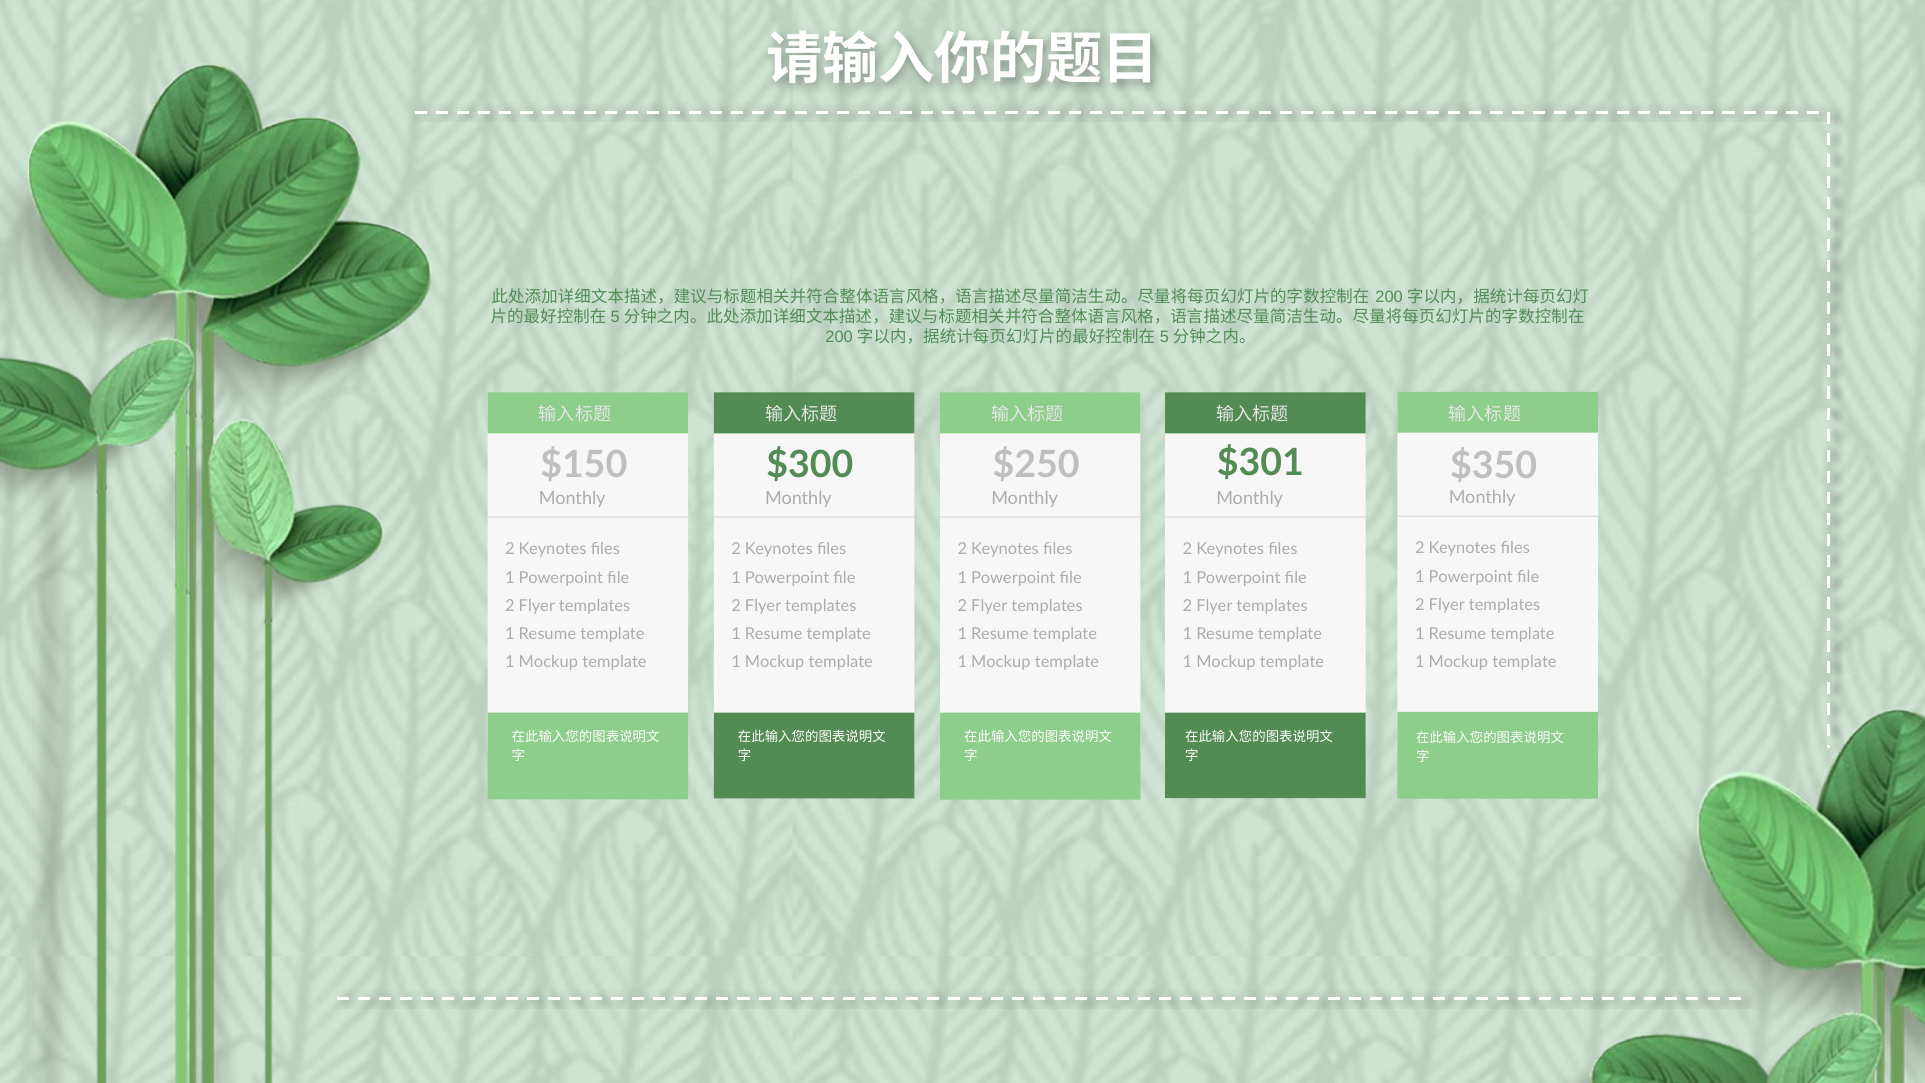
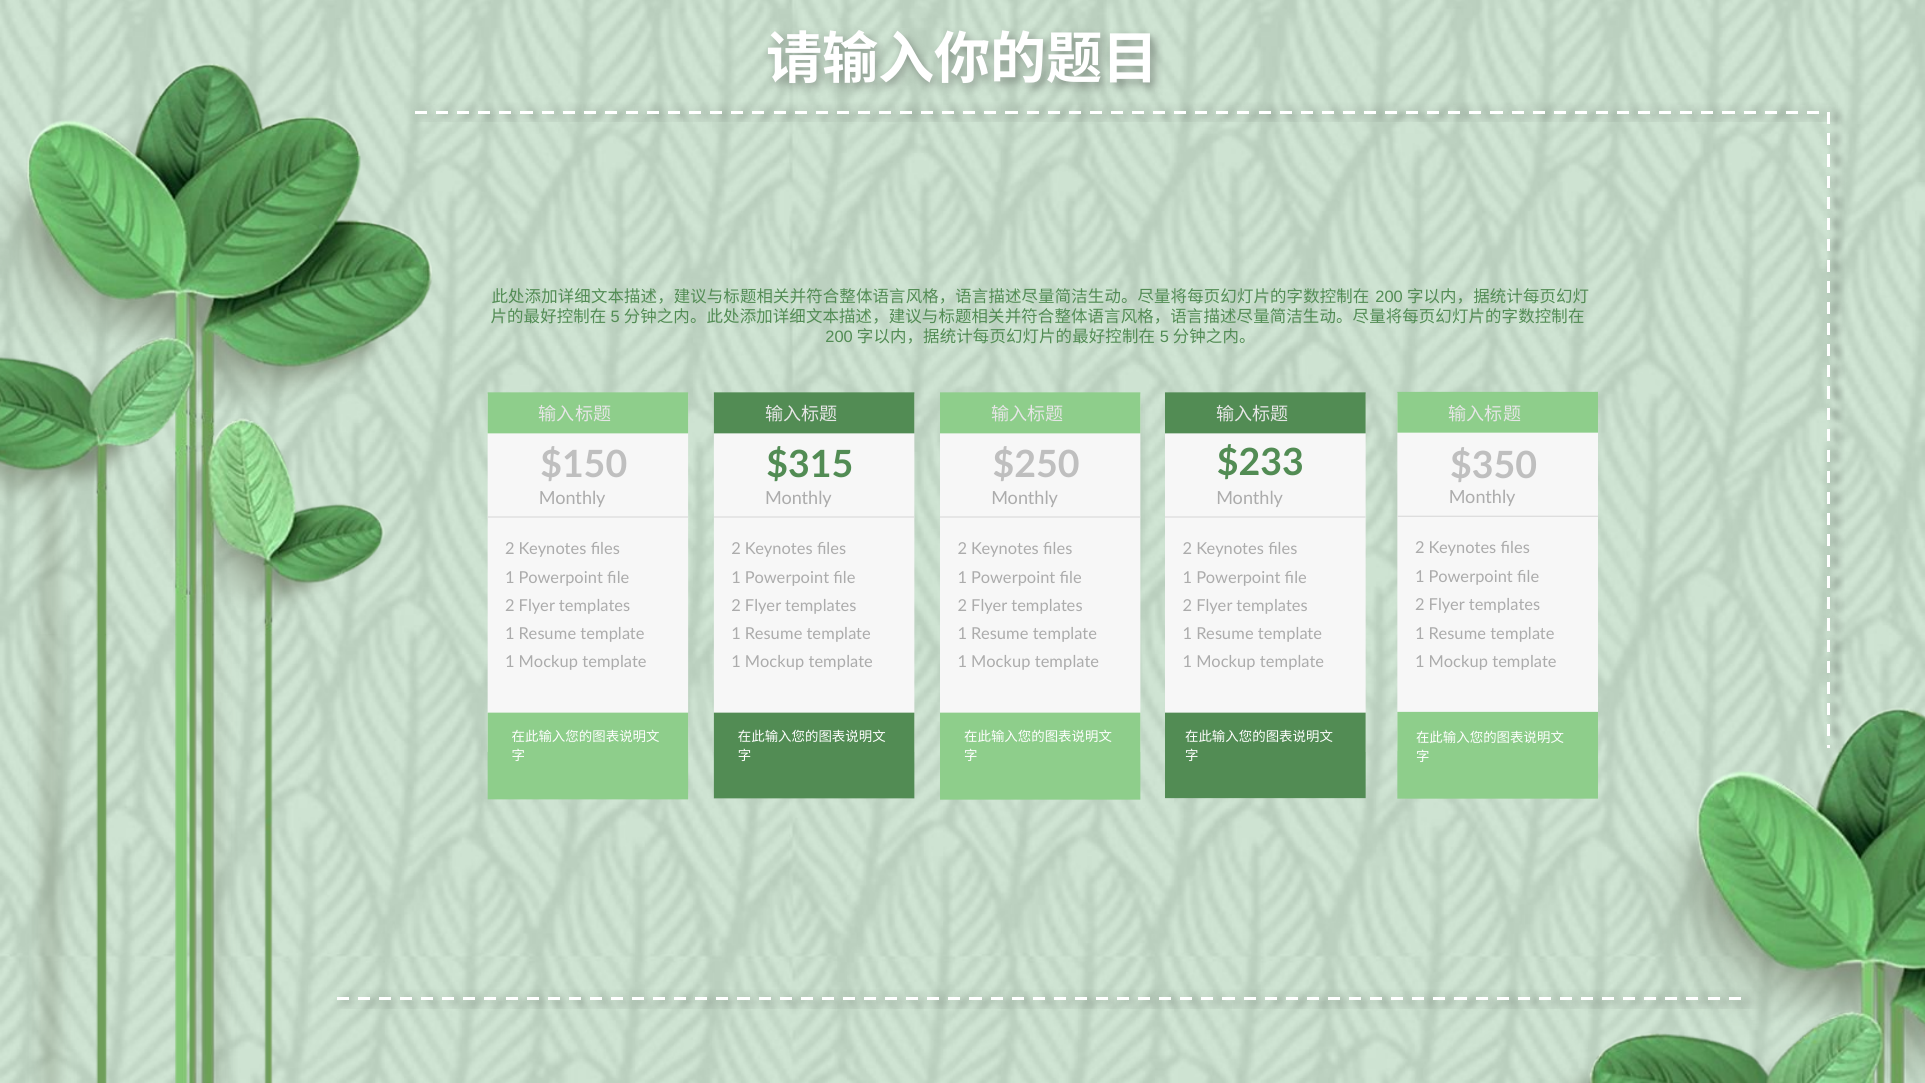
$301: $301 -> $233 (1260, 463)
$300: $300 -> $315 (810, 465)
